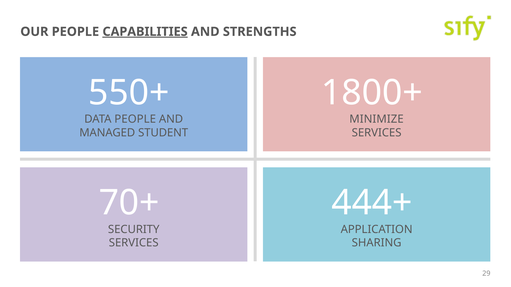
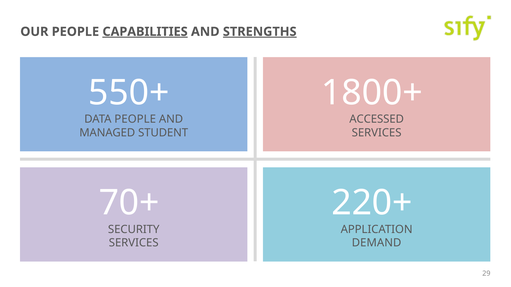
STRENGTHS underline: none -> present (260, 32)
MINIMIZE: MINIMIZE -> ACCESSED (377, 119)
444+: 444+ -> 220+ (372, 203)
SHARING: SHARING -> DEMAND (377, 243)
